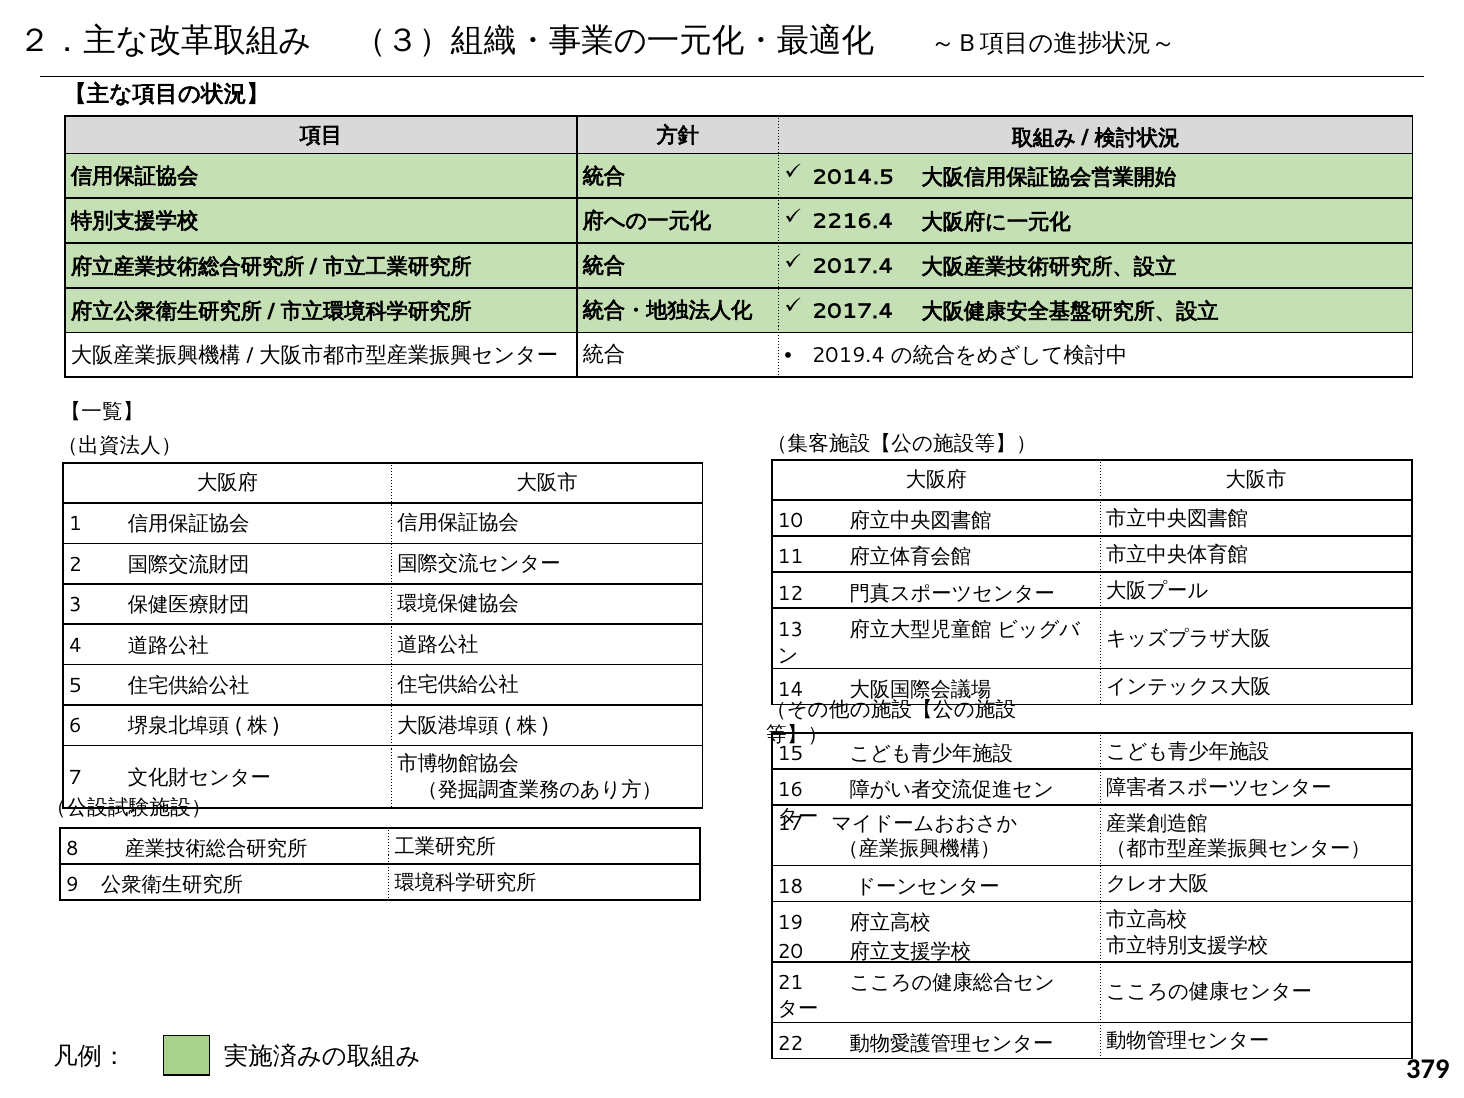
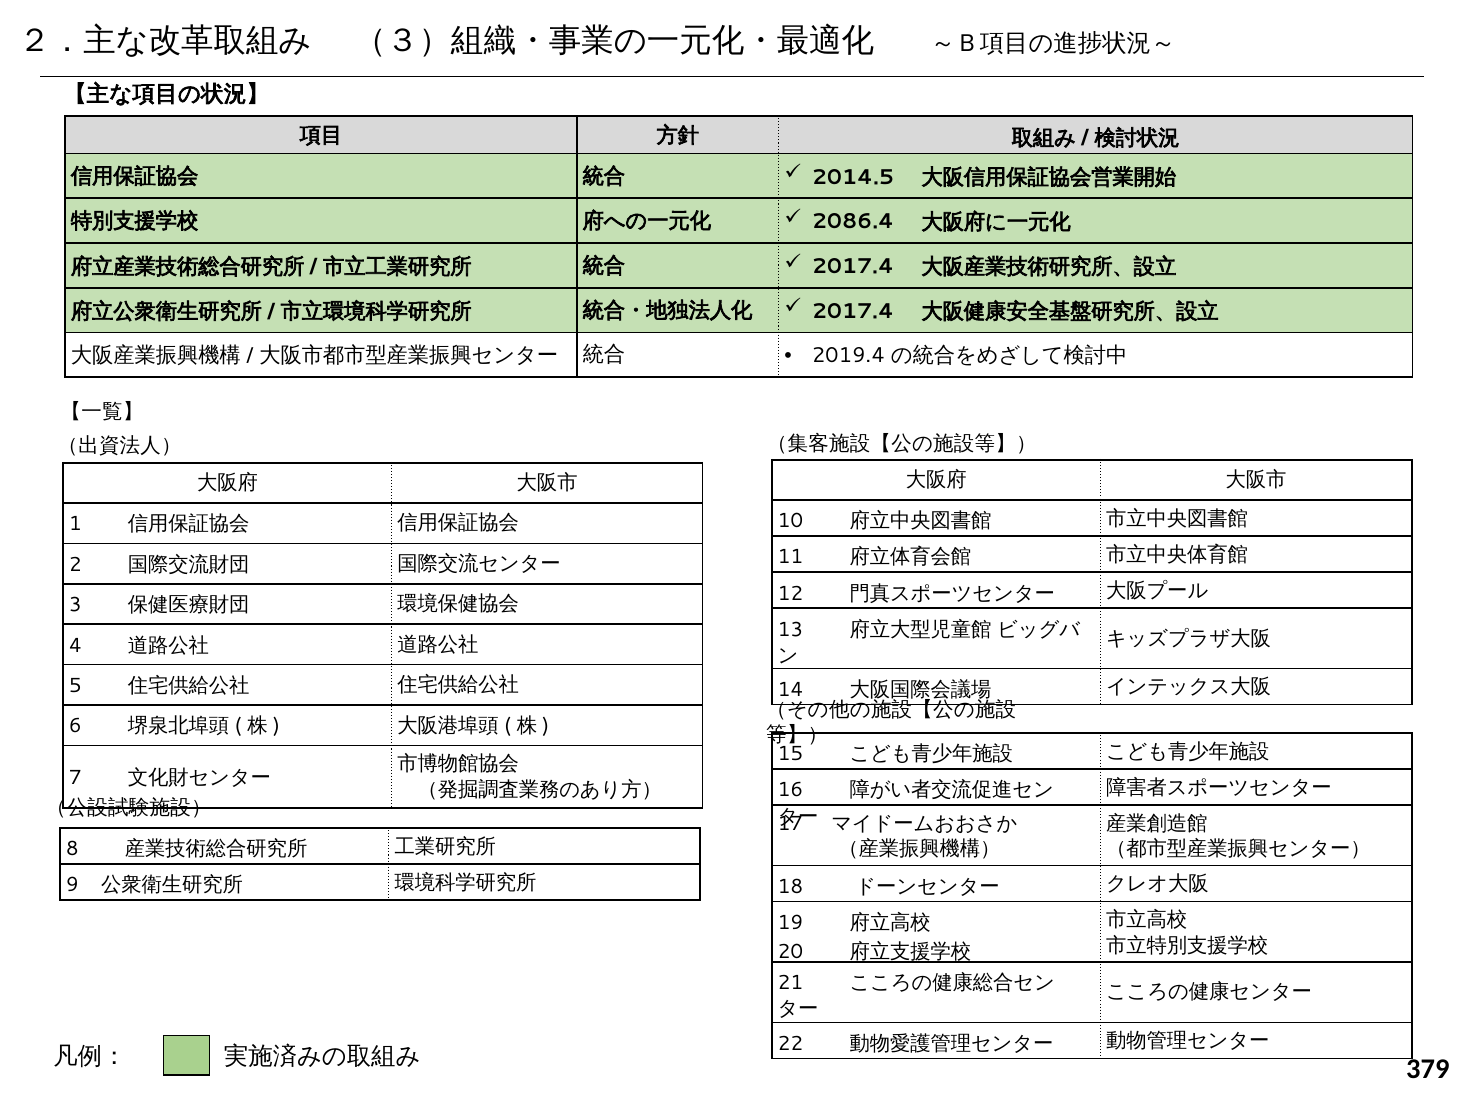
2216.4: 2216.4 -> 2086.4 (853, 222)
